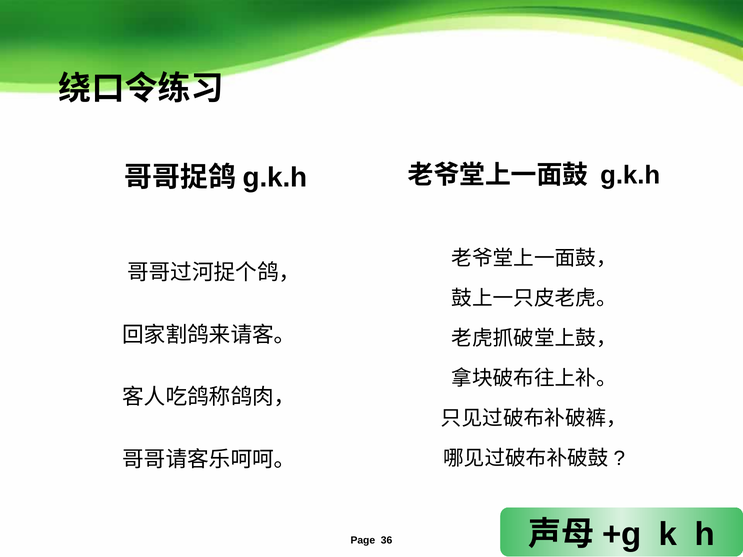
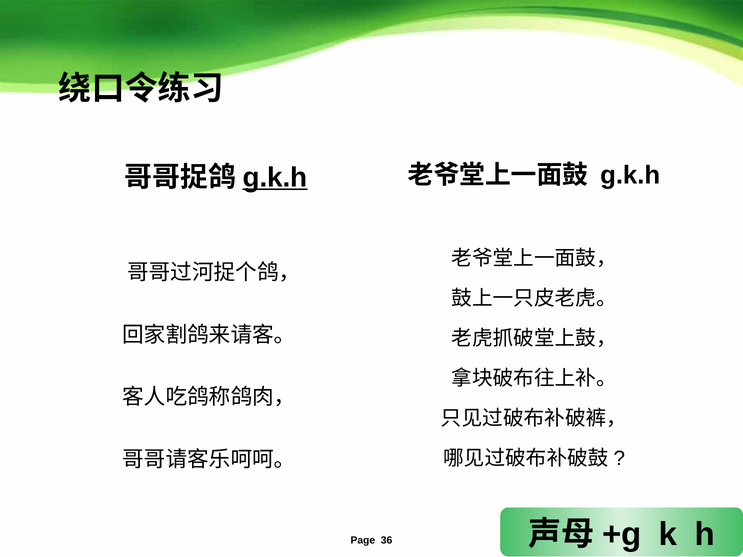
g.k.h underline: none -> present (275, 177)
